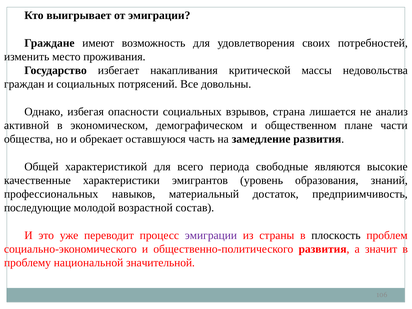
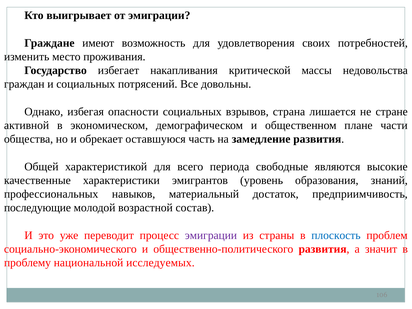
анализ: анализ -> стране (392, 112)
плоскость colour: black -> blue (336, 235)
значительной: значительной -> исследуемых (160, 263)
